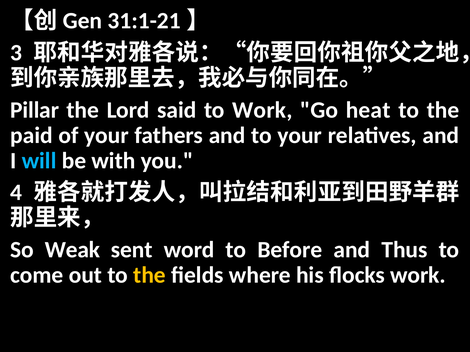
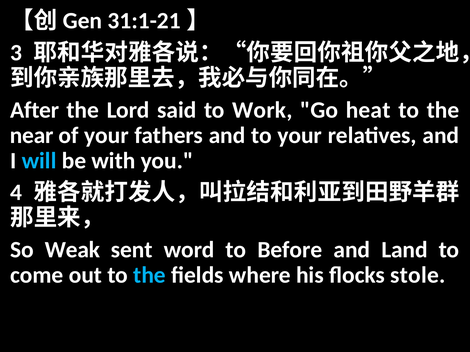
Pillar: Pillar -> After (35, 110)
paid: paid -> near (32, 136)
Thus: Thus -> Land (405, 250)
the colour: yellow -> light blue (150, 276)
flocks work: work -> stole (418, 276)
